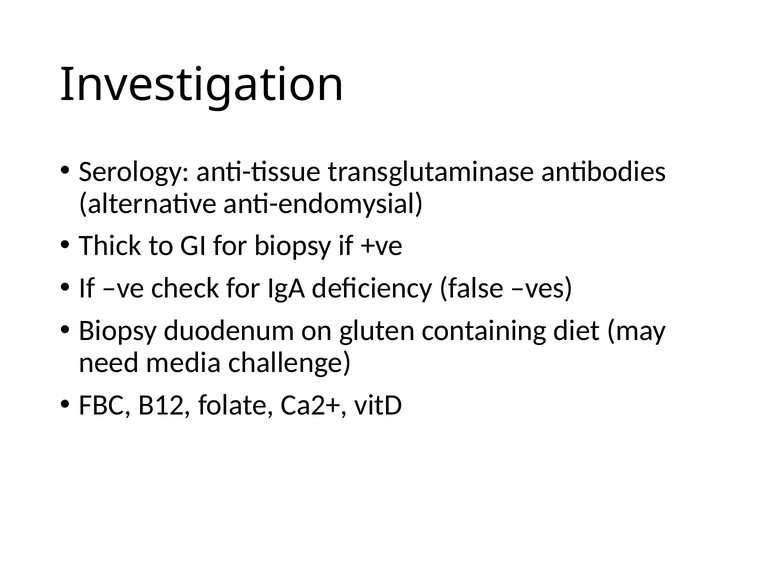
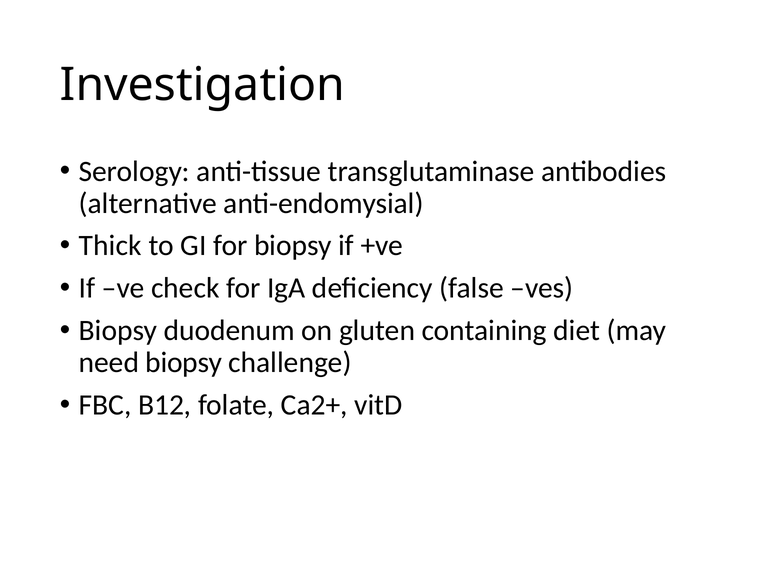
need media: media -> biopsy (184, 363)
